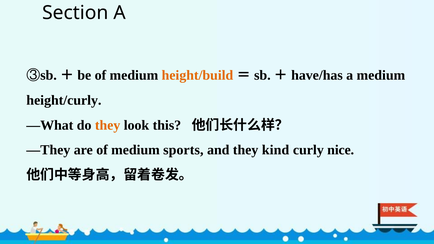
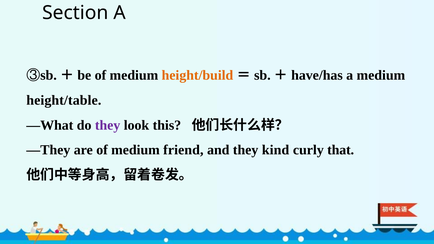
height/curly: height/curly -> height/table (64, 100)
they colour: orange -> purple (108, 125)
sports: sports -> friend (183, 150)
nice: nice -> that (341, 150)
